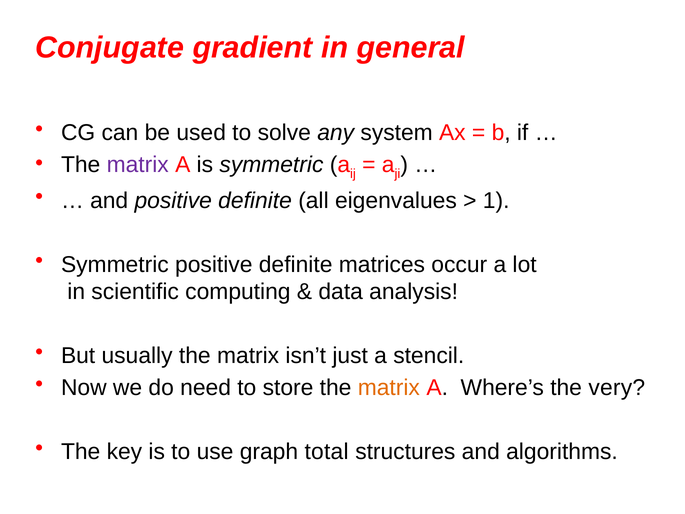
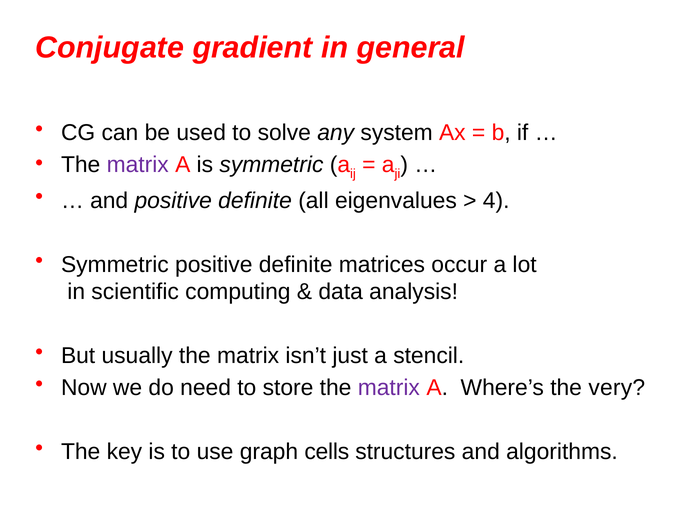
1: 1 -> 4 (496, 200)
matrix colour: orange -> purple (389, 388)
total: total -> cells (327, 452)
